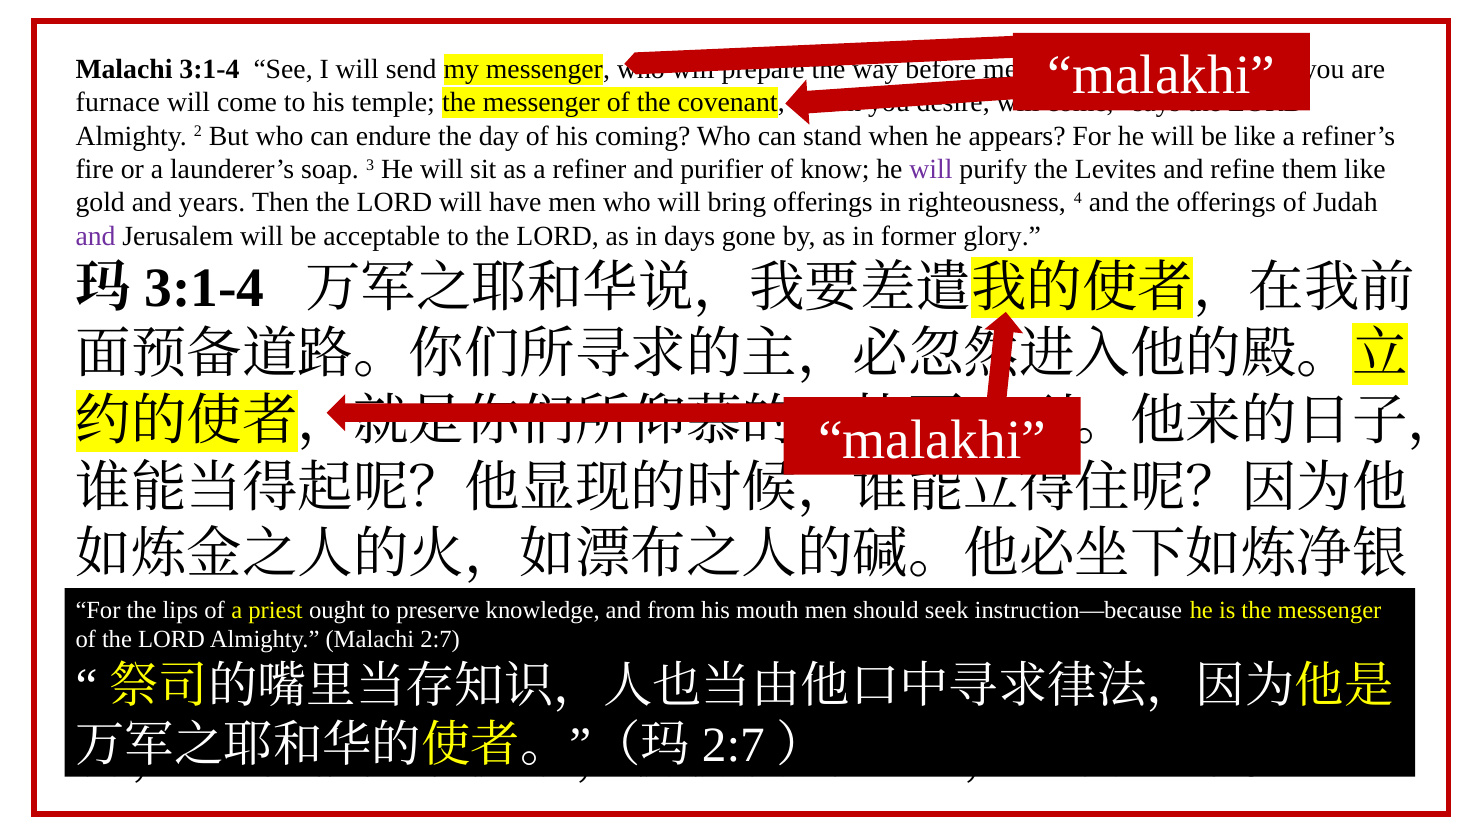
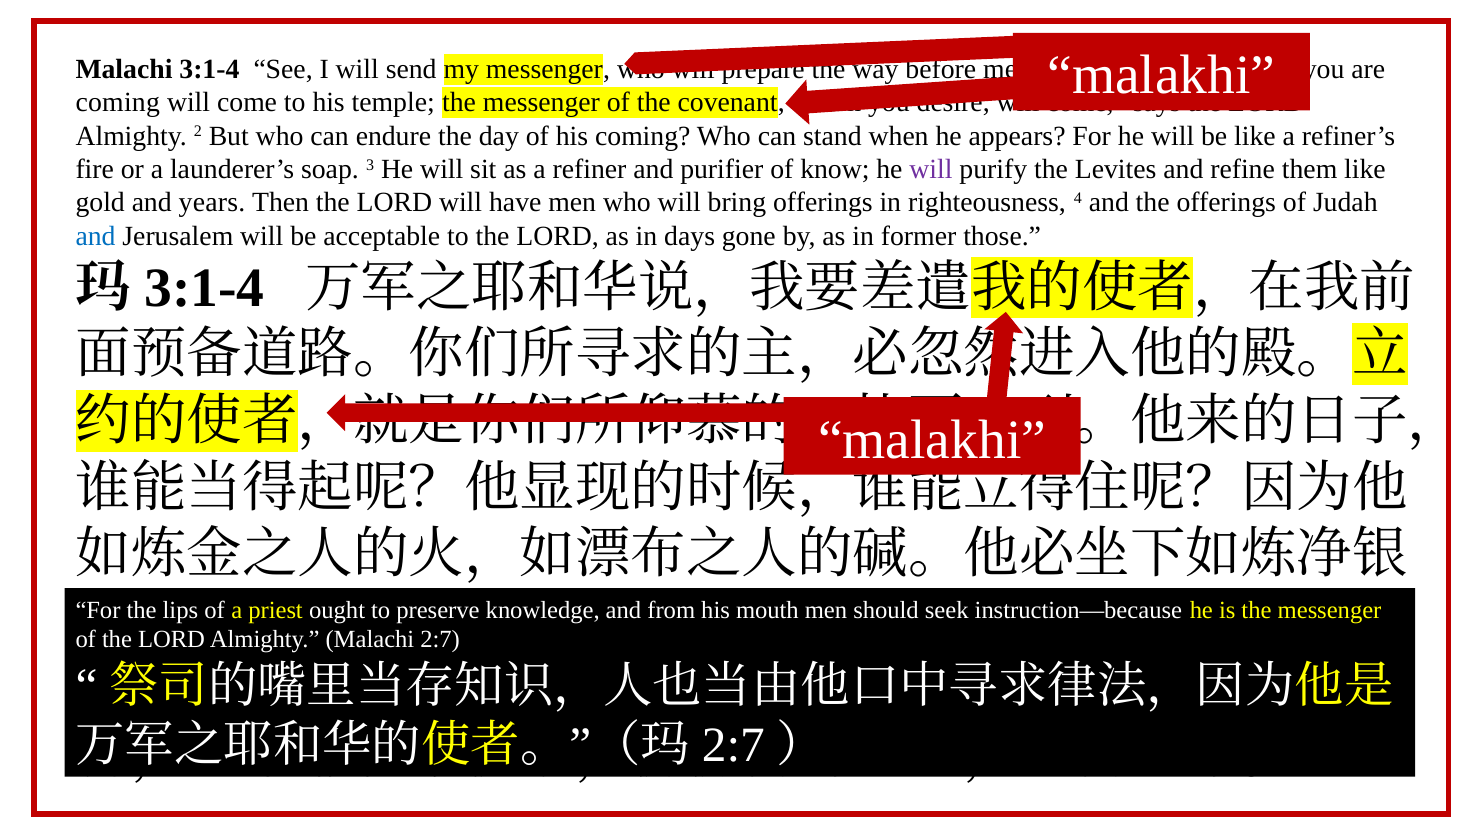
furnace: furnace -> coming (118, 103)
and colour: purple -> blue (96, 236)
glory: glory -> those (1002, 236)
